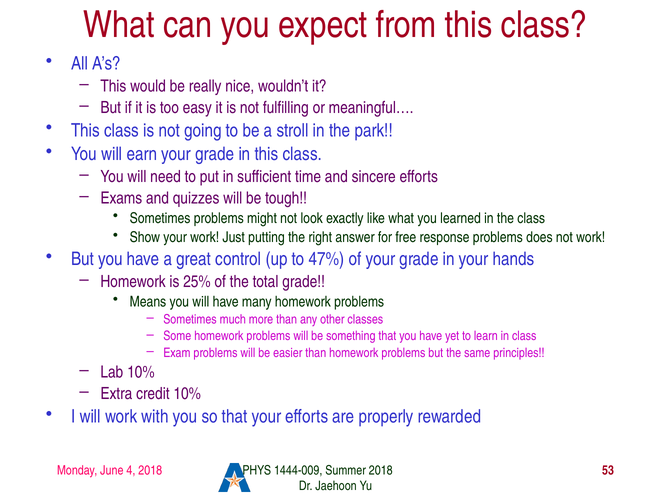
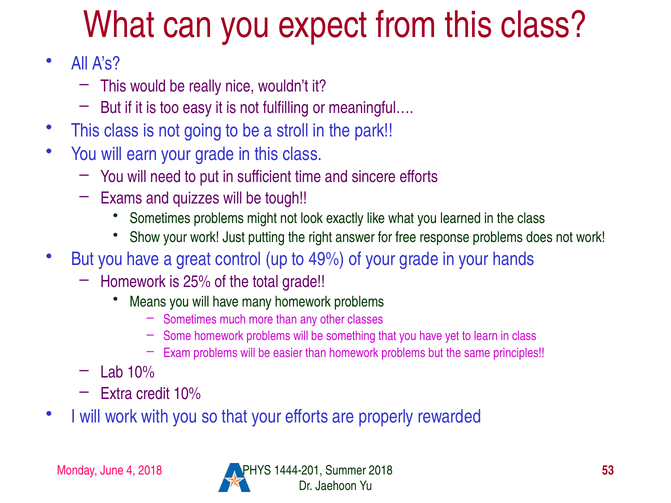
47%: 47% -> 49% (327, 259)
1444-009: 1444-009 -> 1444-201 (298, 471)
